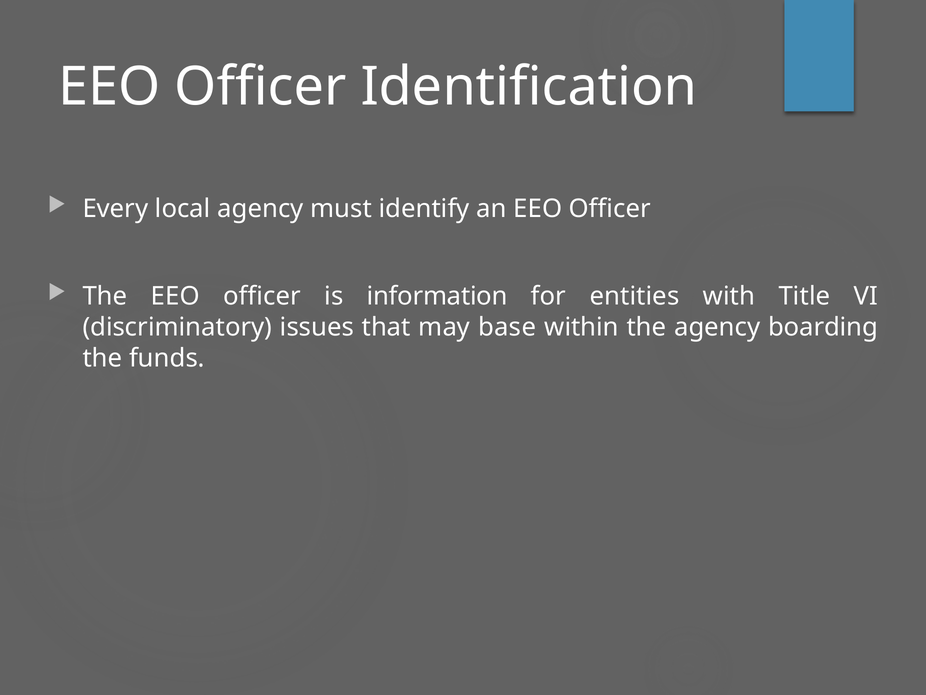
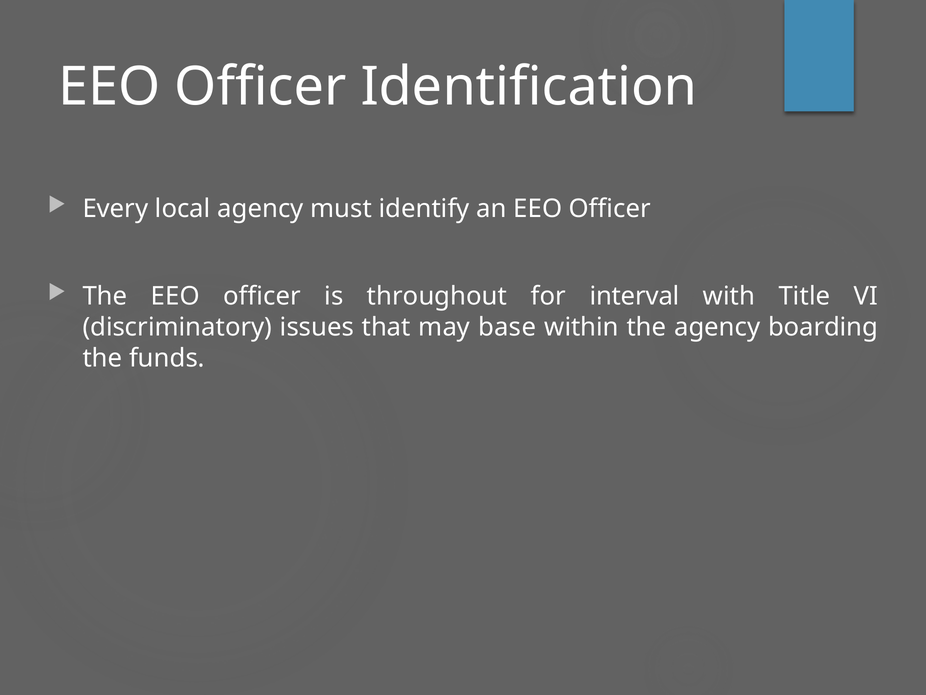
information: information -> throughout (437, 296)
entities: entities -> interval (635, 296)
